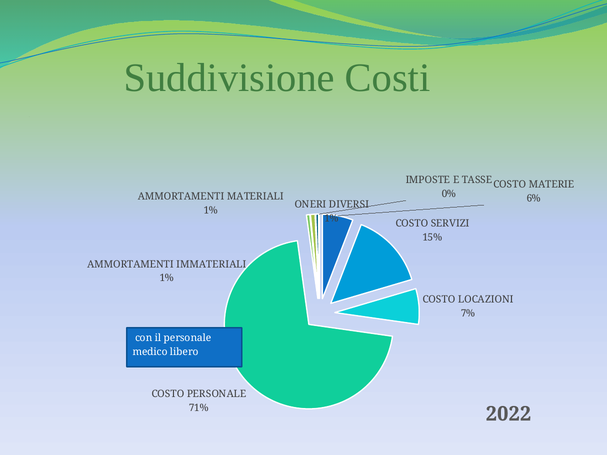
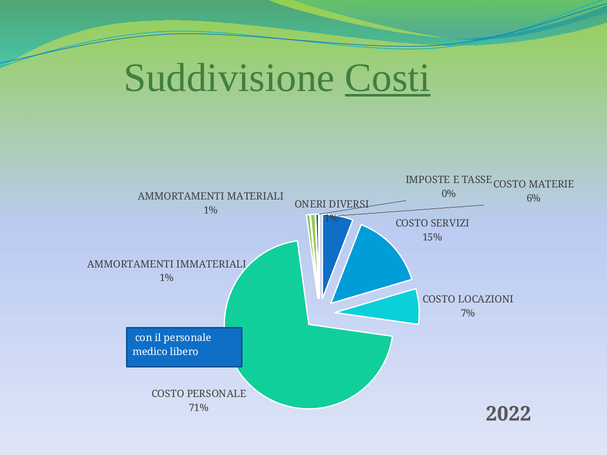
Costi underline: none -> present (388, 78)
